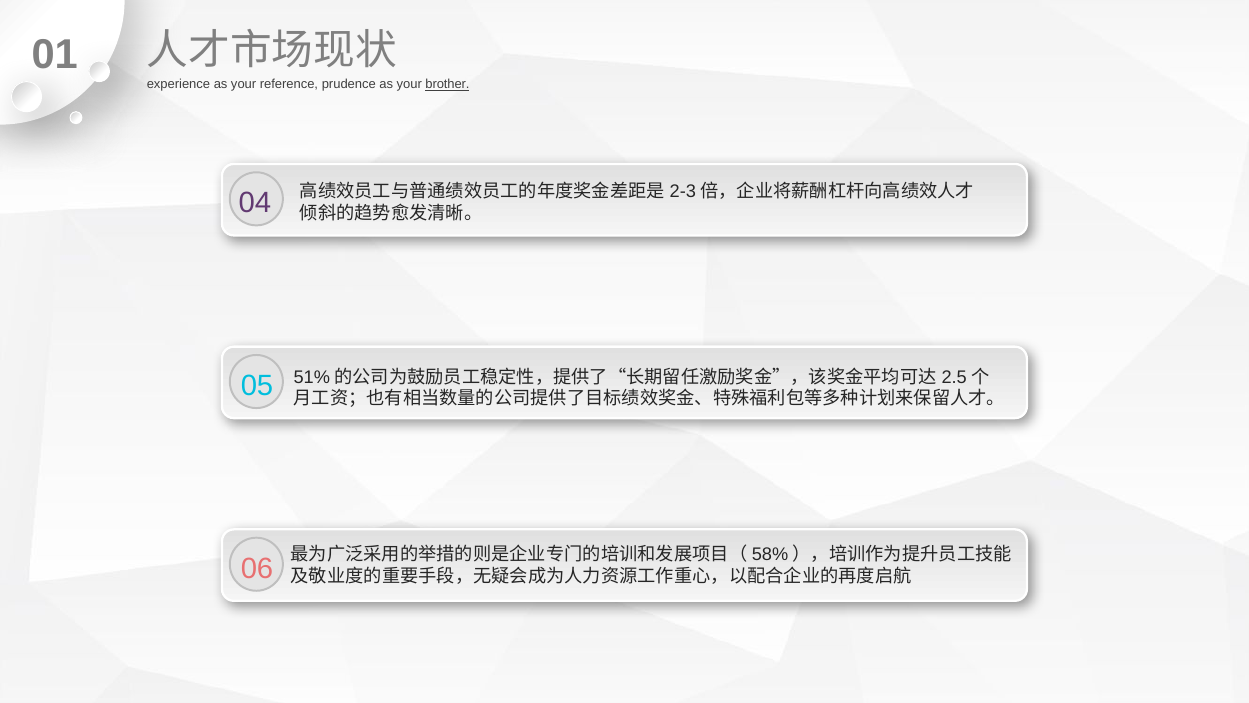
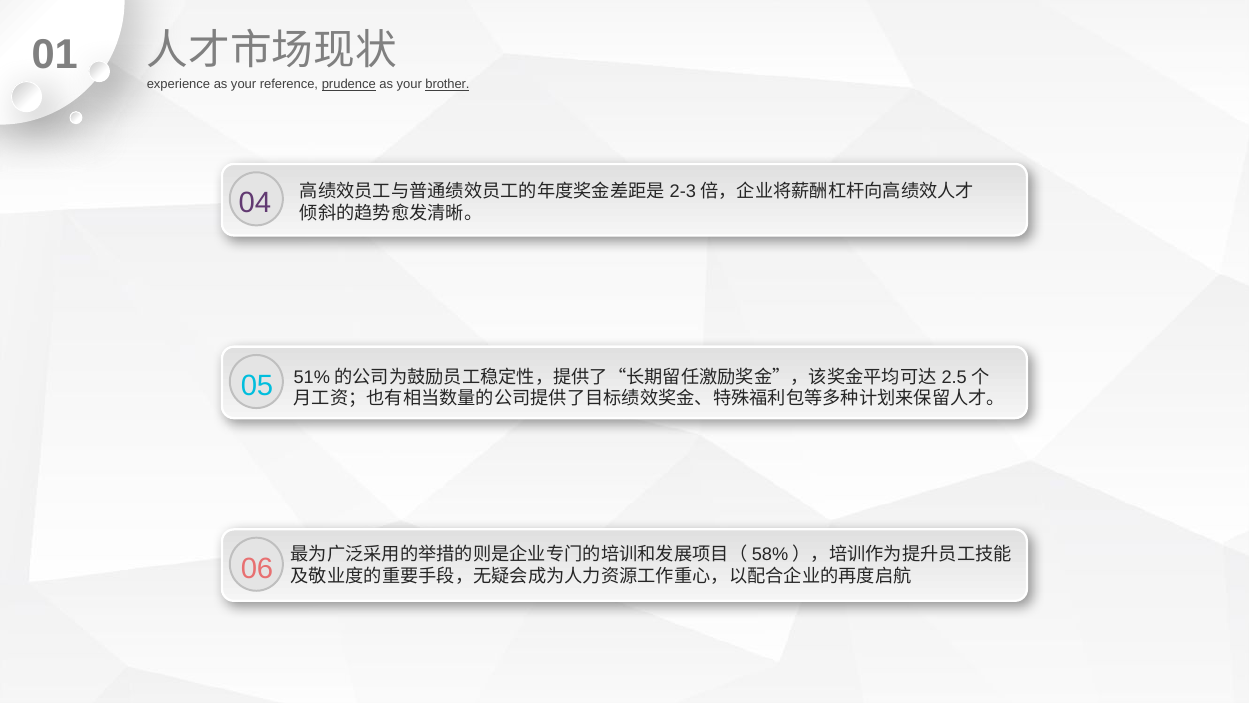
prudence underline: none -> present (349, 84)
